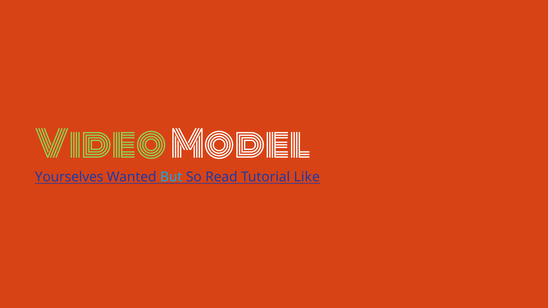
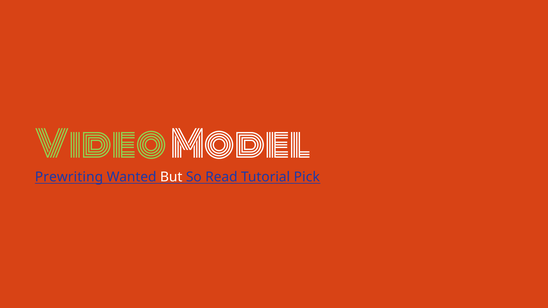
Yourselves: Yourselves -> Prewriting (69, 177)
But colour: light blue -> white (171, 177)
Like: Like -> Pick (307, 177)
